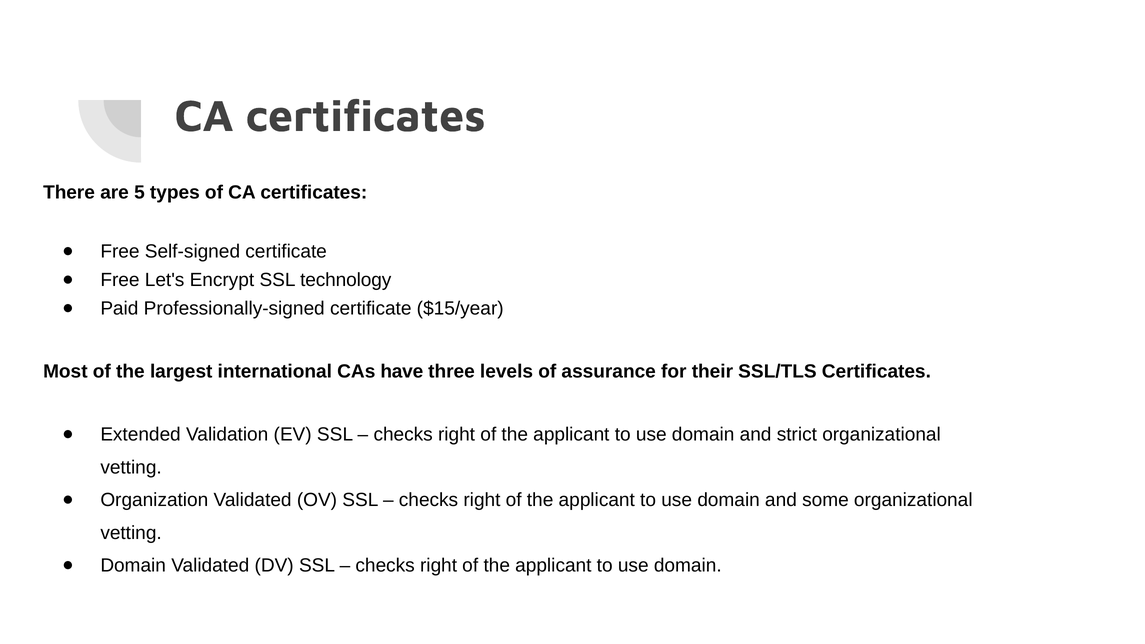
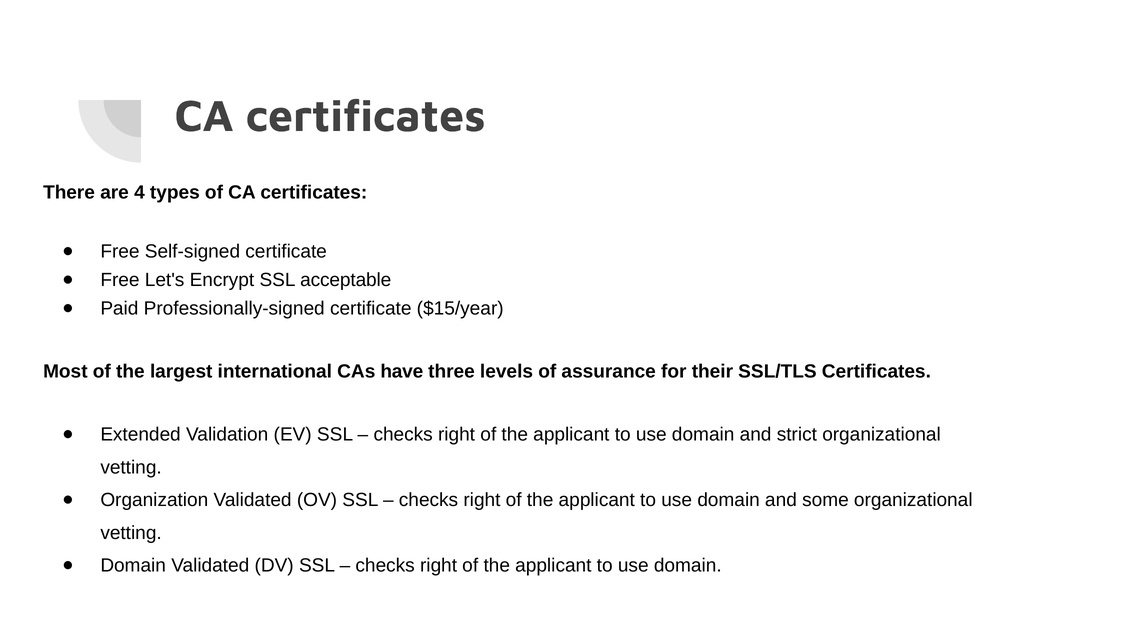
5: 5 -> 4 (139, 193)
technology: technology -> acceptable (346, 280)
